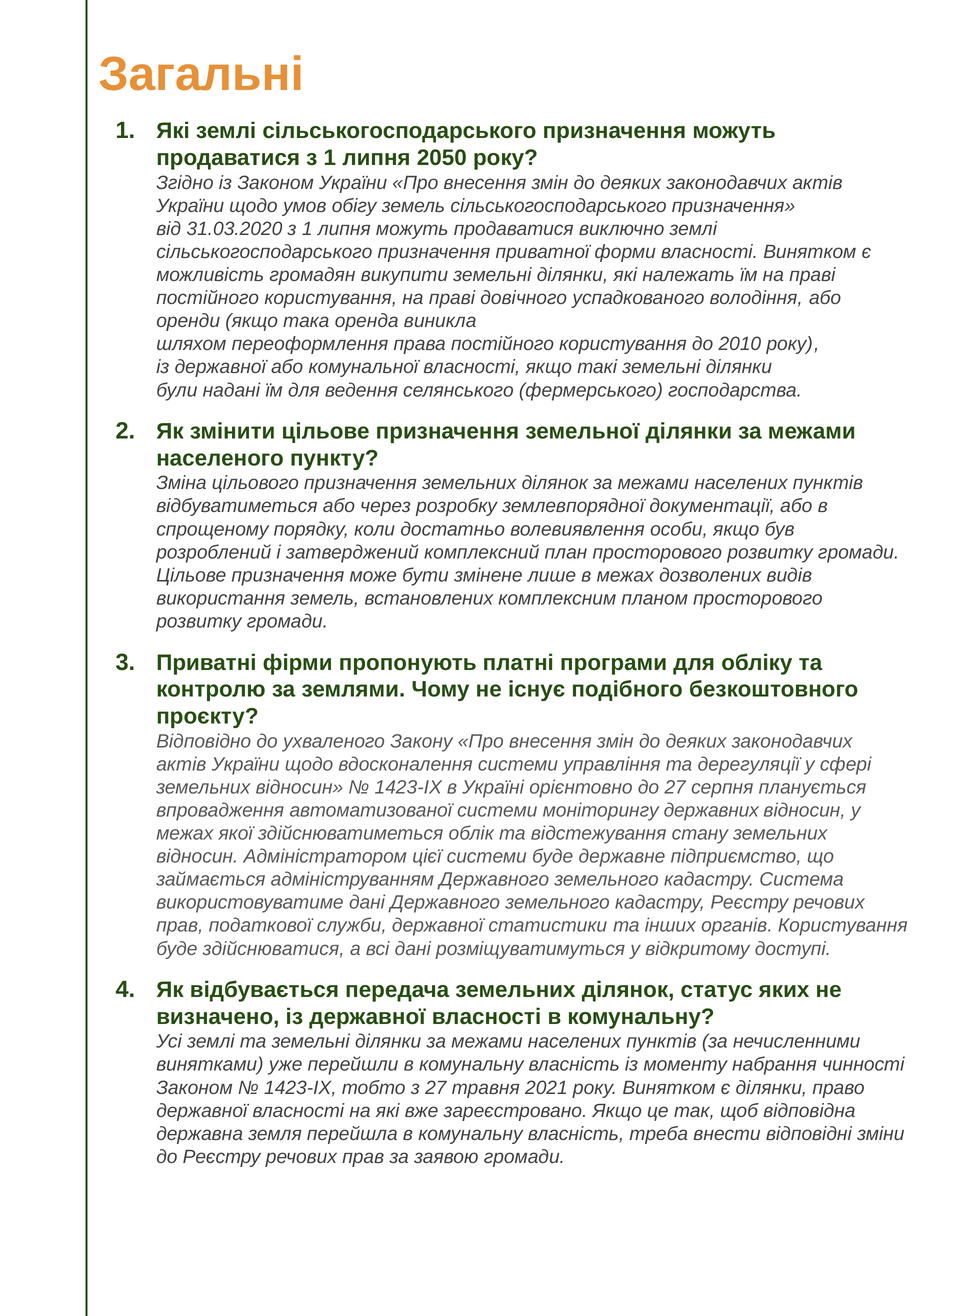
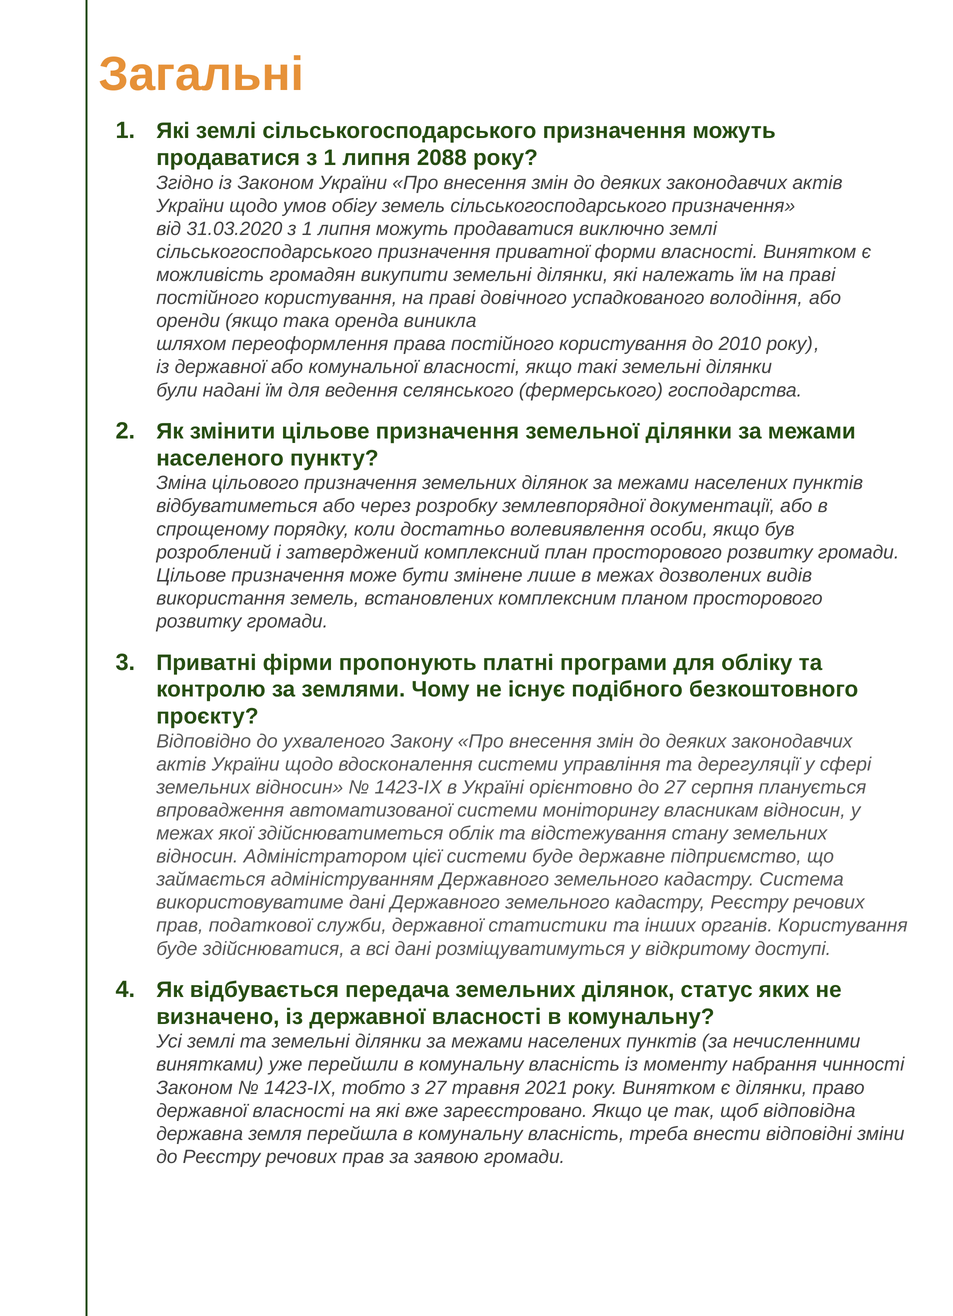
2050: 2050 -> 2088 (442, 158)
державних: державних -> власникам (711, 810)
